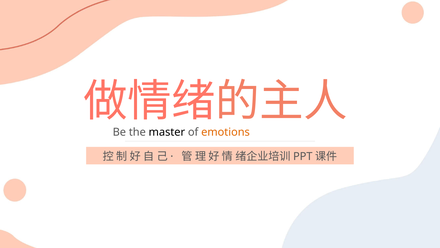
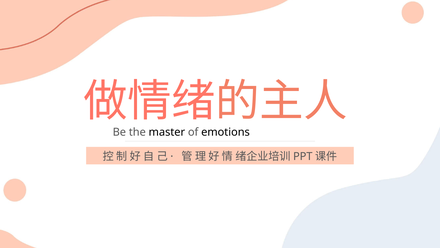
emotions colour: orange -> black (225, 132)
